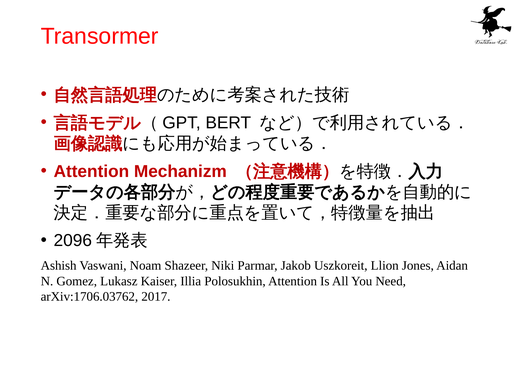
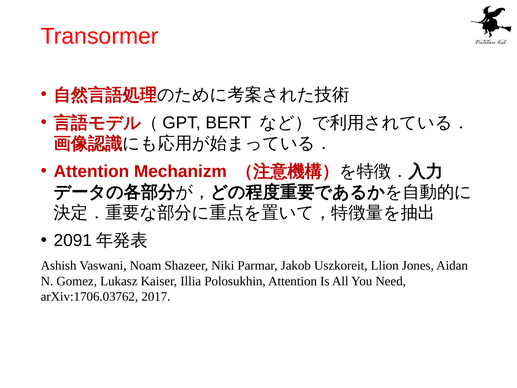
2096: 2096 -> 2091 (73, 240)
